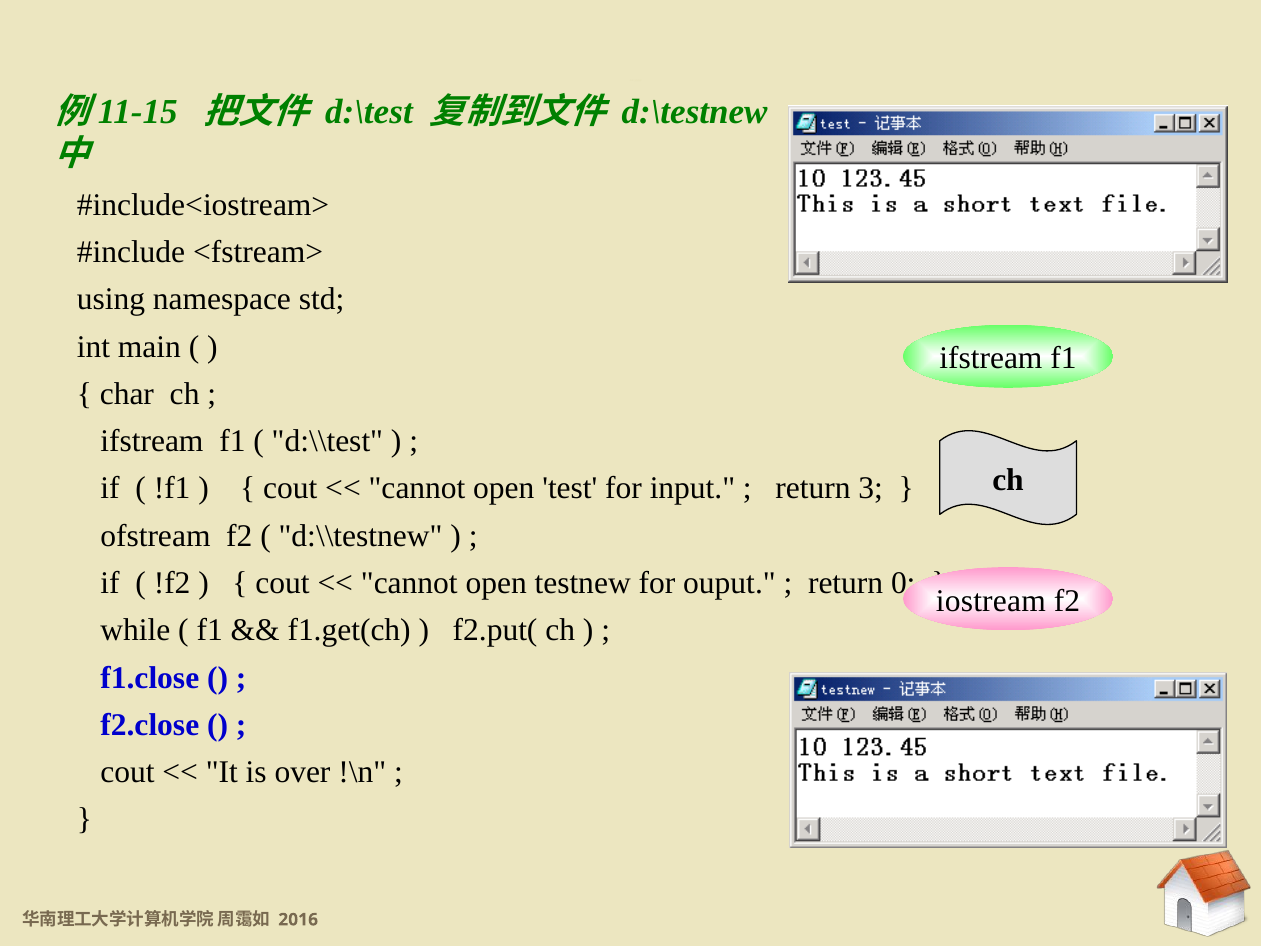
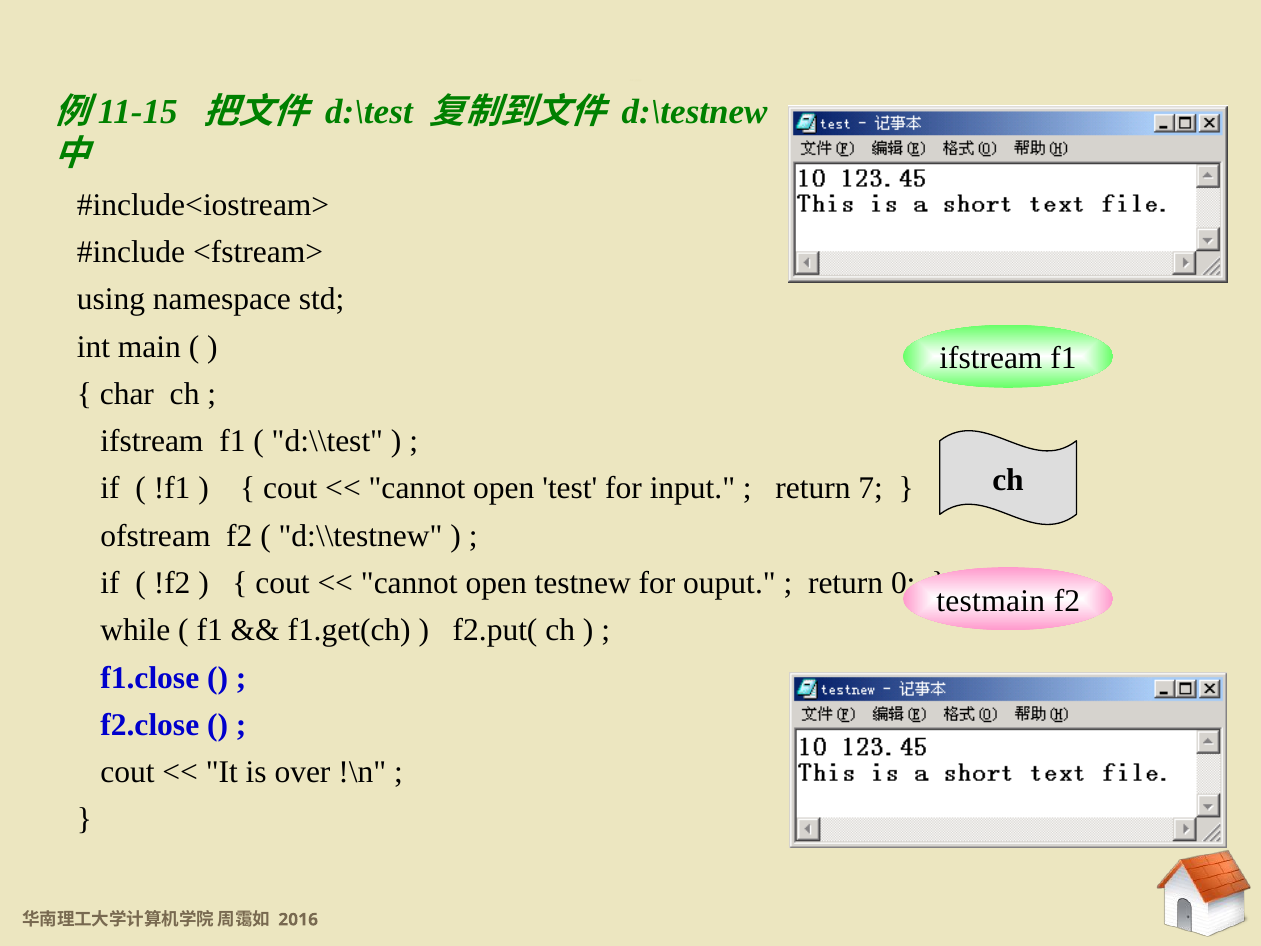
3: 3 -> 7 (871, 488)
iostream: iostream -> testmain (991, 601)
